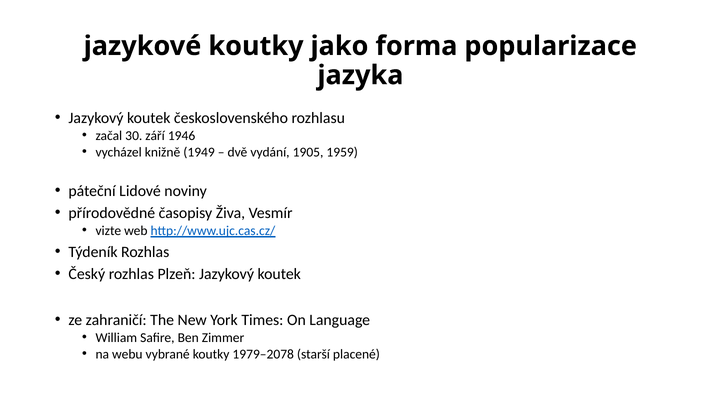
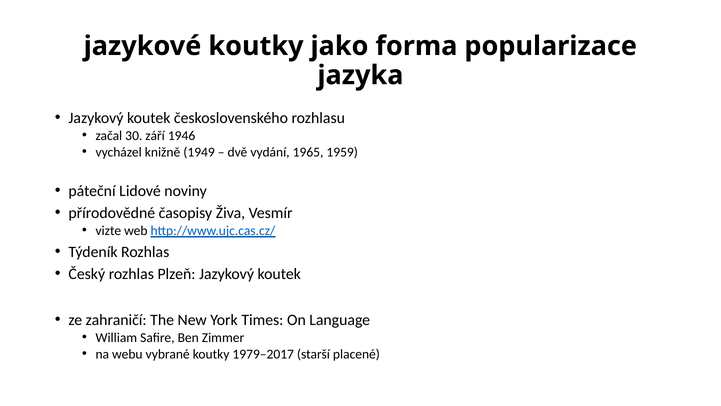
1905: 1905 -> 1965 (308, 152)
1979–2078: 1979–2078 -> 1979–2017 (263, 354)
